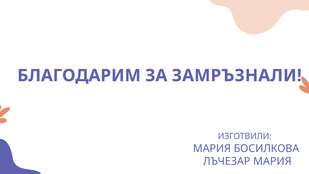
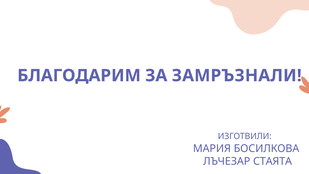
ЛЪЧЕЗАР МАРИЯ: МАРИЯ -> СТАЯТА (272, 161)
